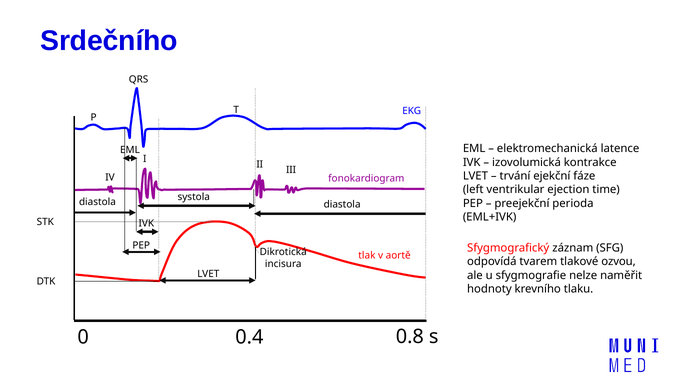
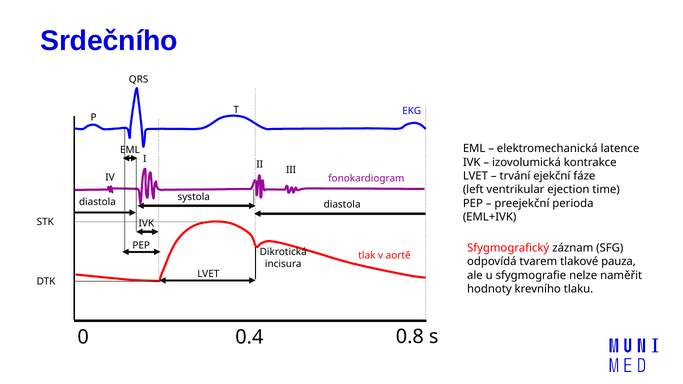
ozvou: ozvou -> pauza (618, 262)
